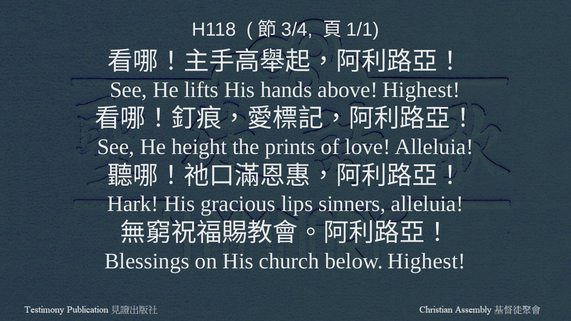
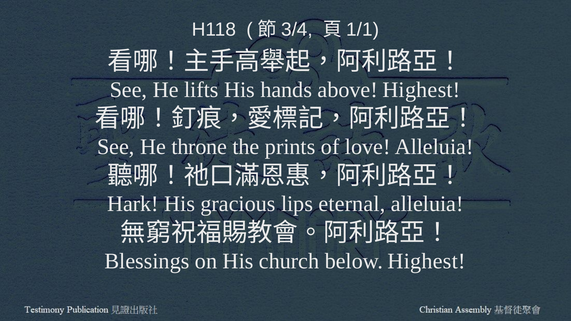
height: height -> throne (199, 147)
sinners: sinners -> eternal (352, 204)
